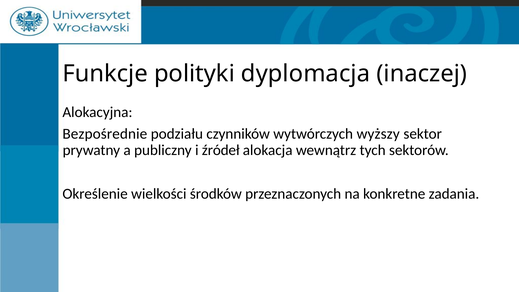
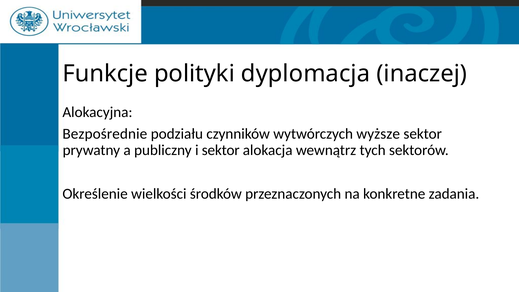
wyższy: wyższy -> wyższe (378, 134)
i źródeł: źródeł -> sektor (221, 150)
